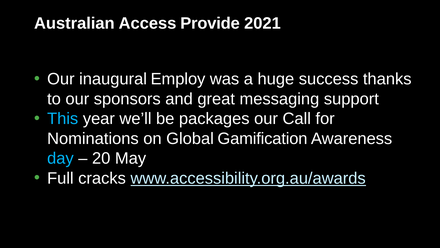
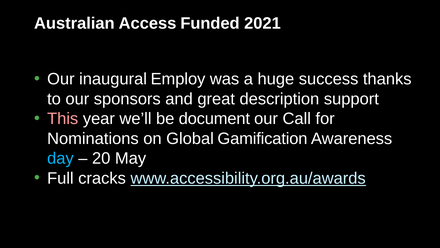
Provide: Provide -> Funded (210, 23)
messaging: messaging -> description (279, 99)
This colour: light blue -> pink (63, 119)
packages: packages -> document (214, 119)
